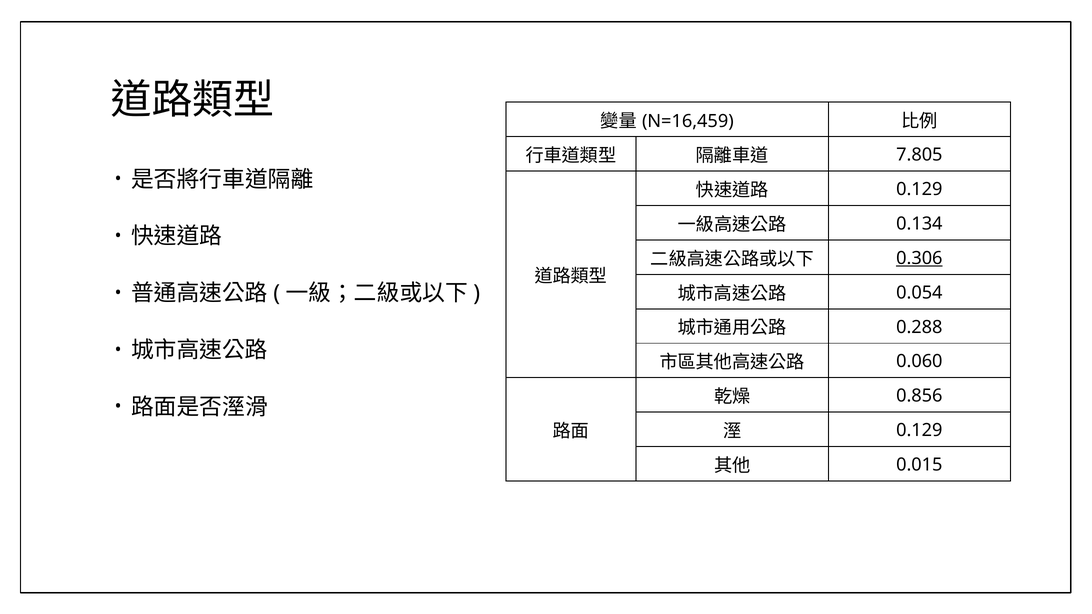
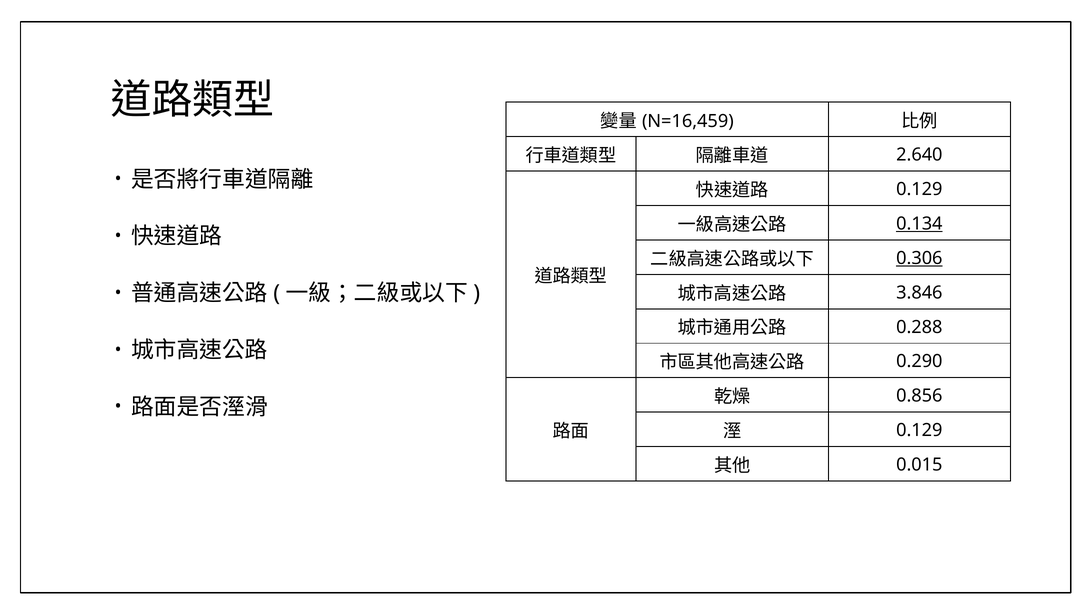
7.805: 7.805 -> 2.640 (919, 155)
0.134 underline: none -> present (919, 224)
0.054: 0.054 -> 3.846 (919, 293)
0.060: 0.060 -> 0.290 (919, 362)
